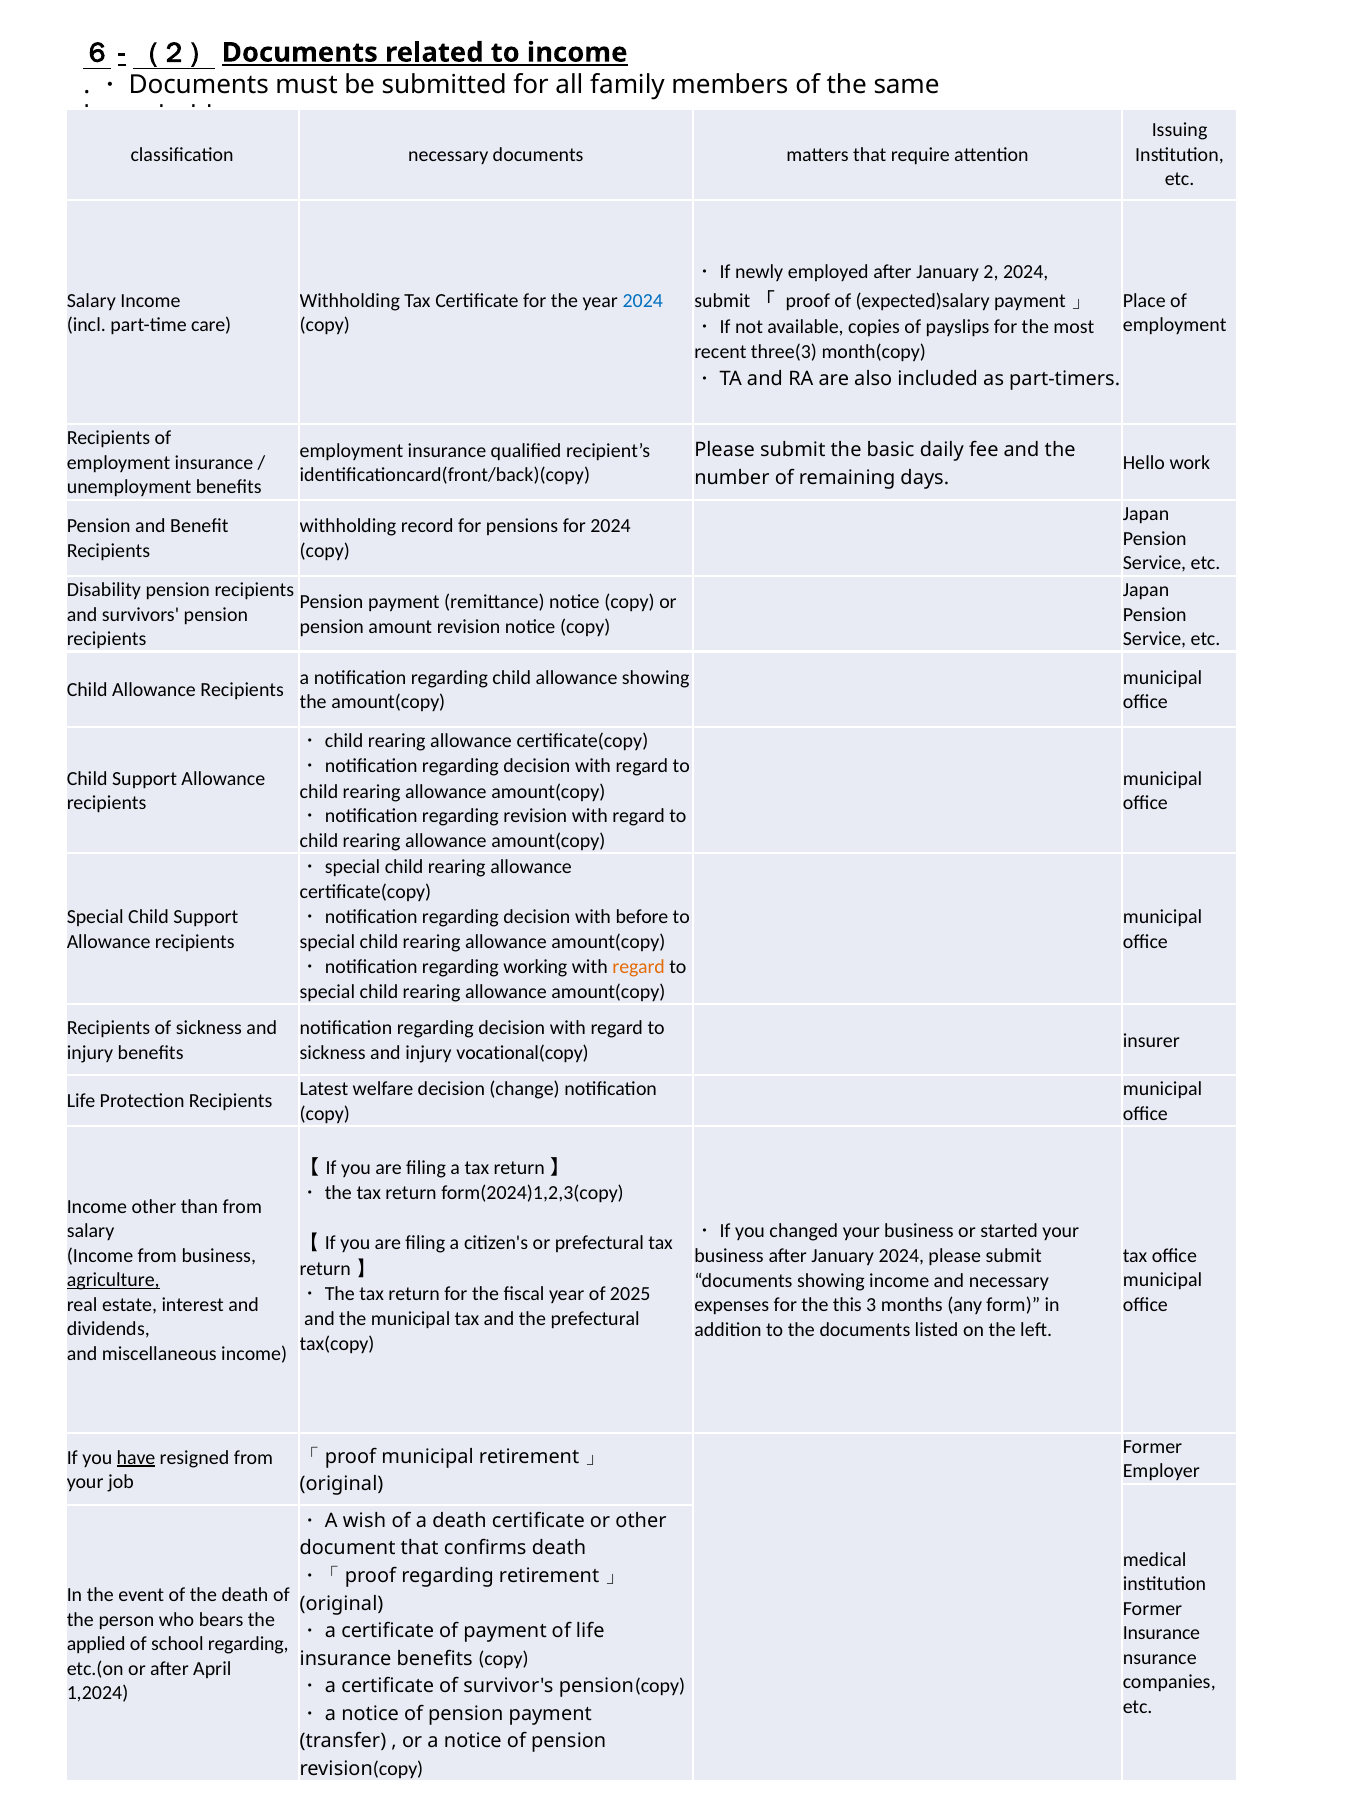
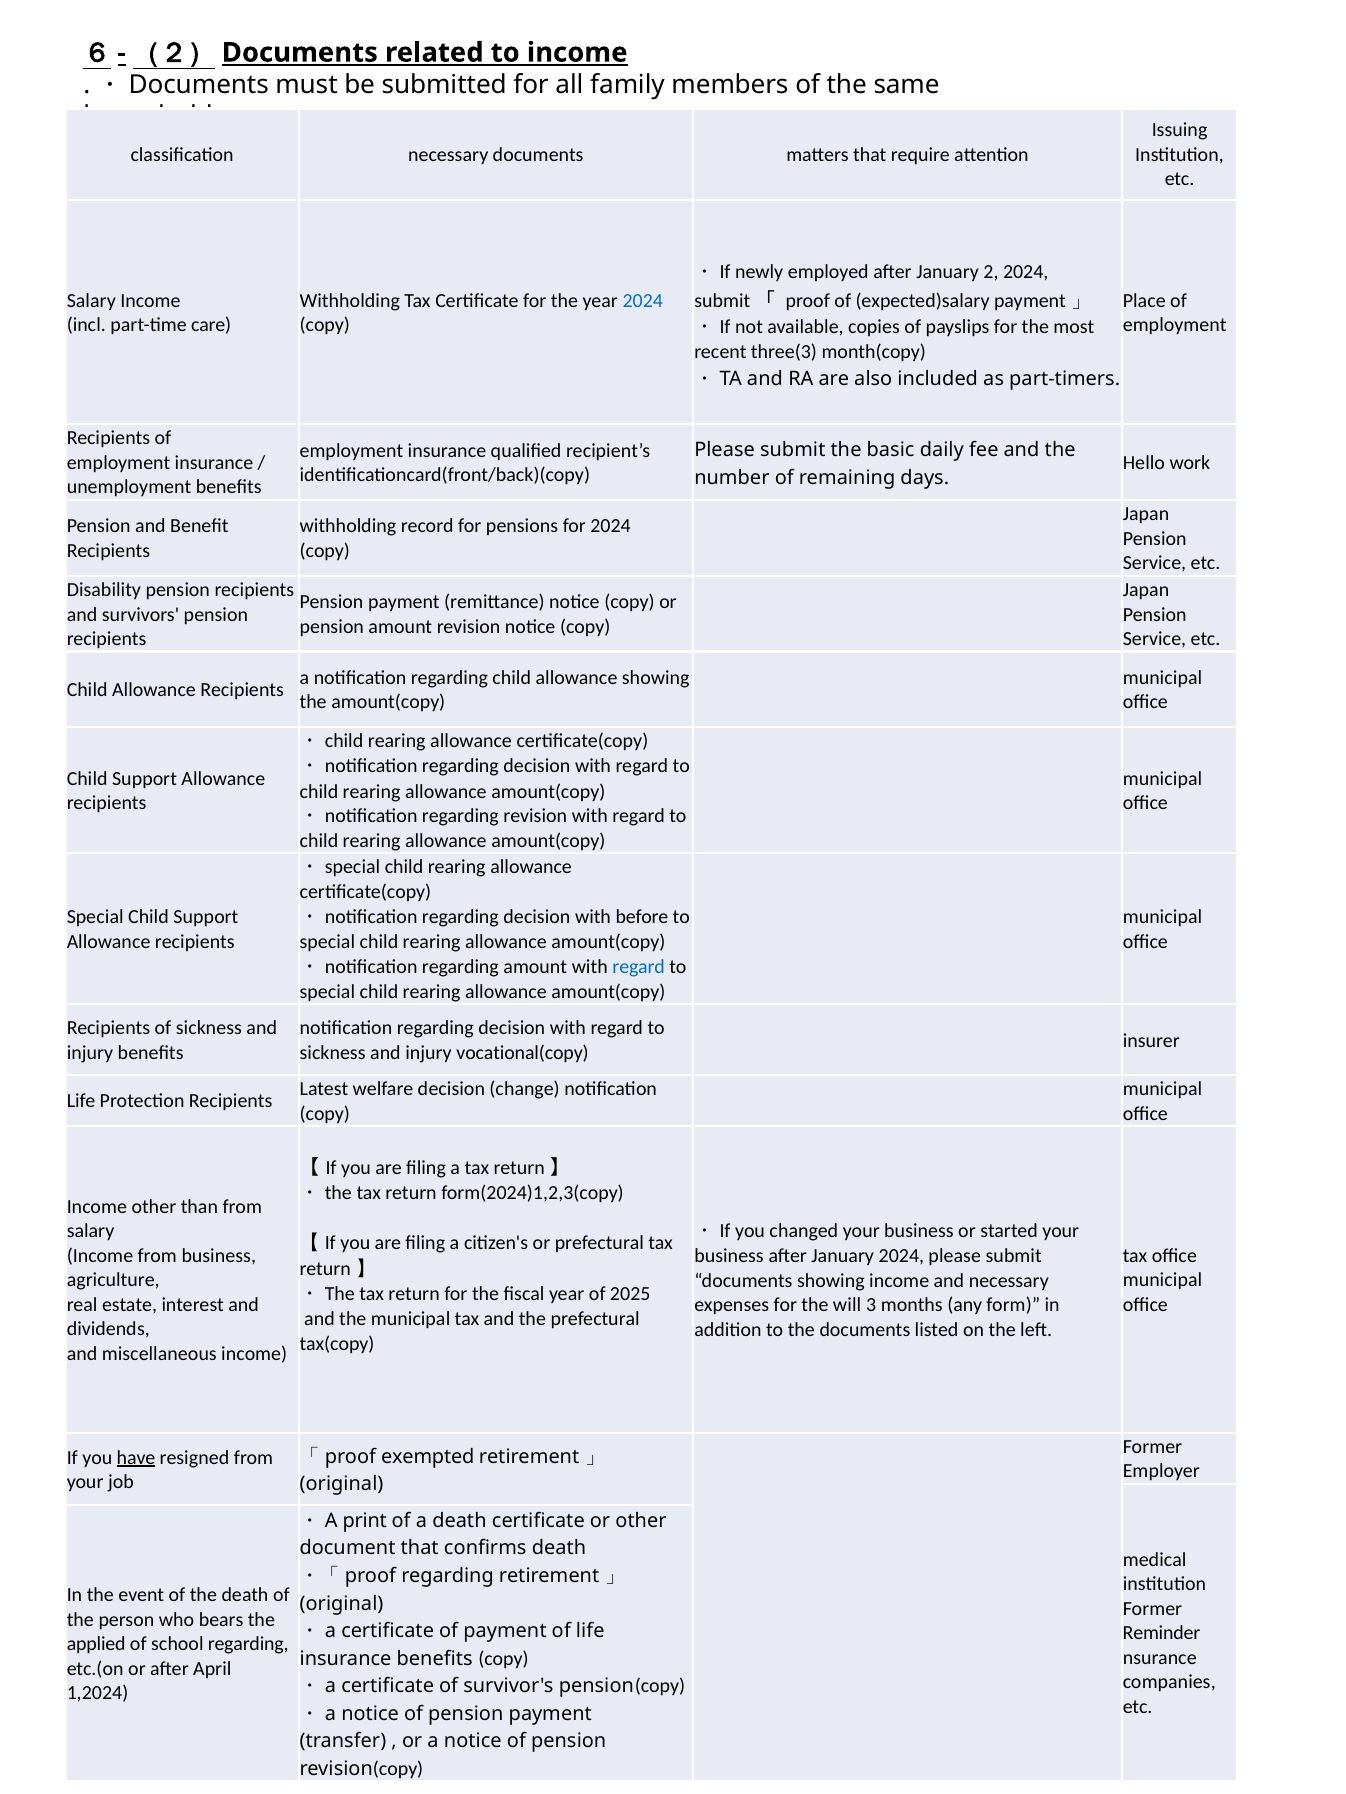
regarding working: working -> amount (535, 967)
regard colour: orange -> blue (639, 967)
agriculture underline: present -> none (113, 1281)
this: this -> will (847, 1306)
proof municipal: municipal -> exempted (428, 1457)
wish: wish -> print (365, 1521)
Insurance: Insurance -> Reminder (1161, 1634)
